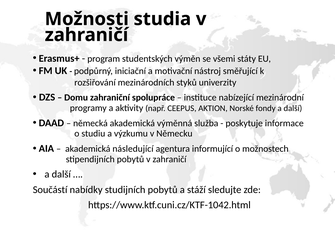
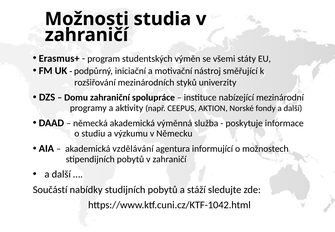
následující: následující -> vzdělávání (133, 149)
